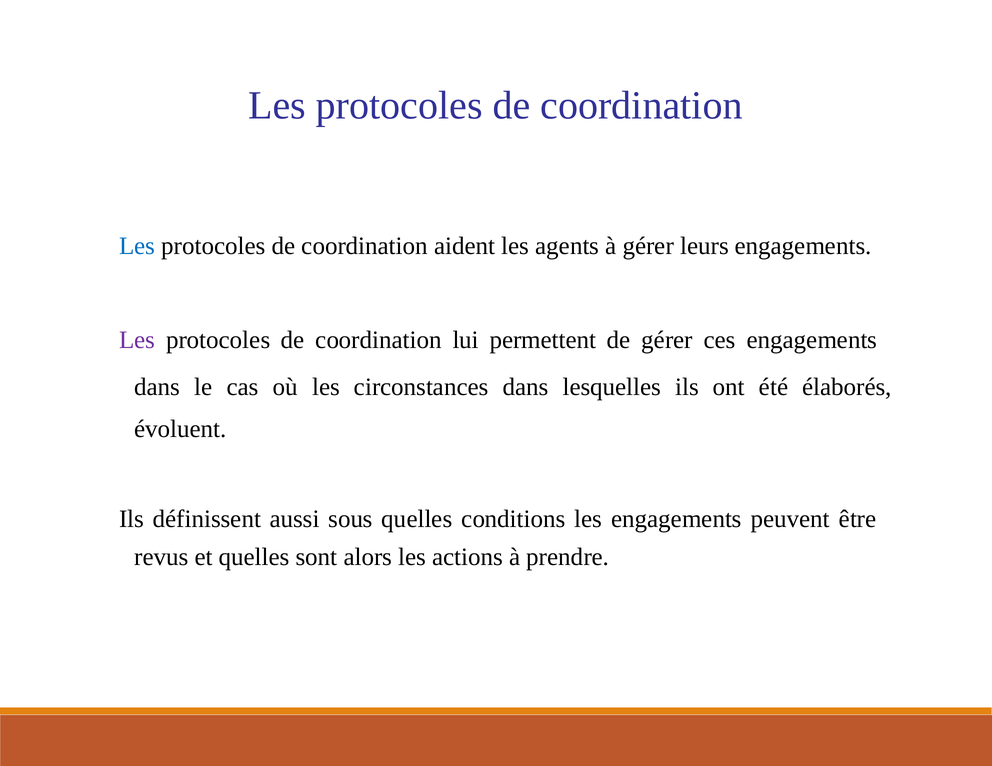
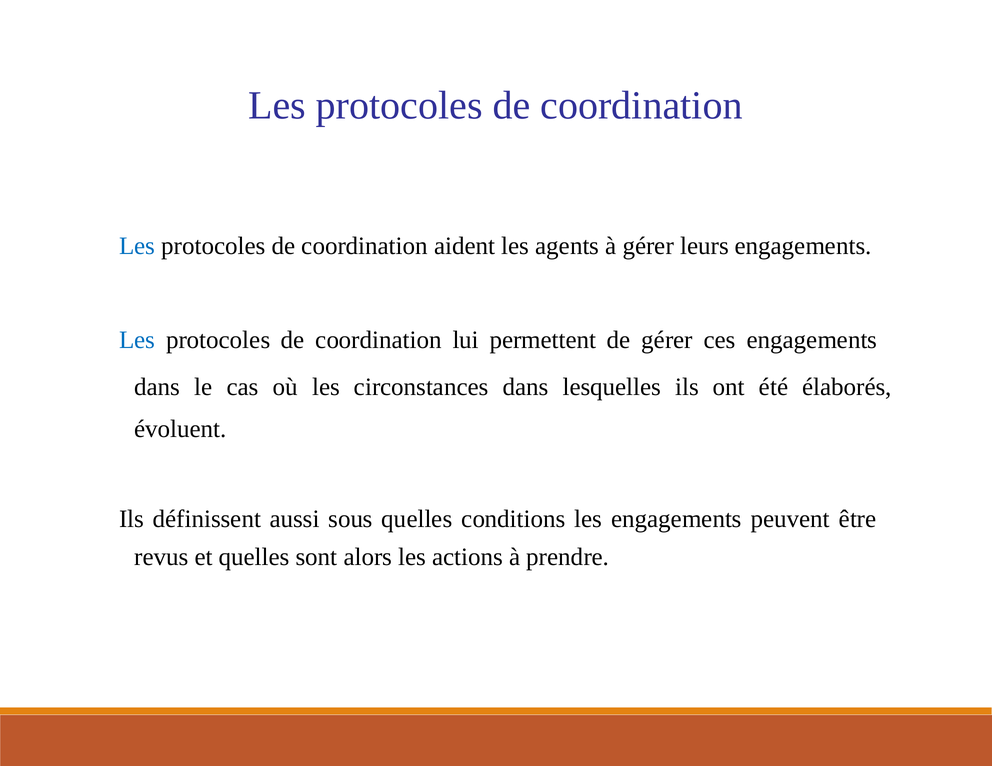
Les colour: purple -> blue (137, 340)
